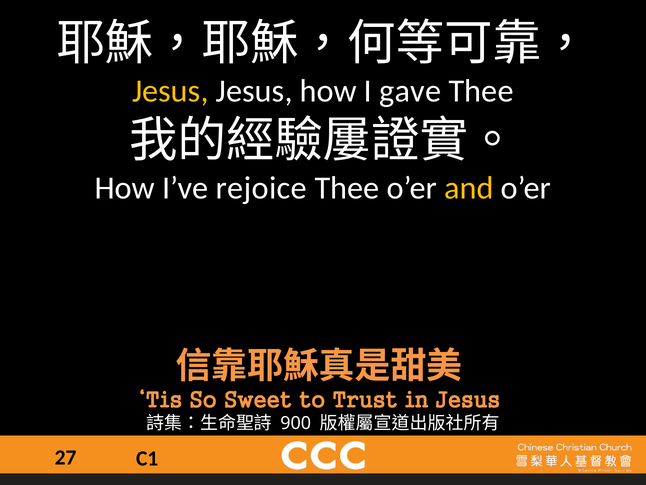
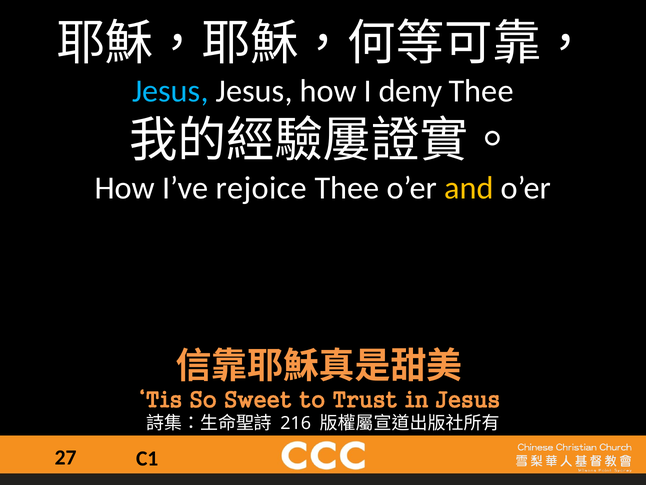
Jesus colour: yellow -> light blue (170, 91)
gave: gave -> deny (411, 91)
900: 900 -> 216 (296, 423)
